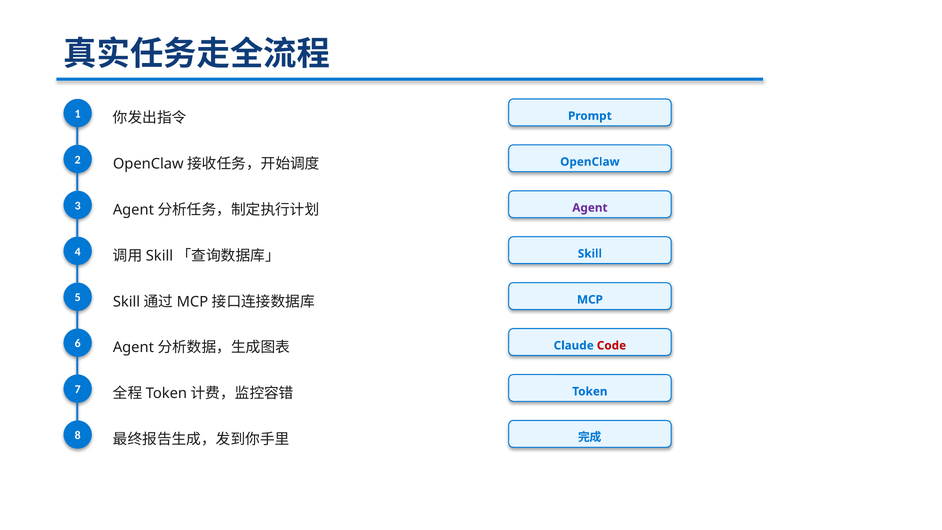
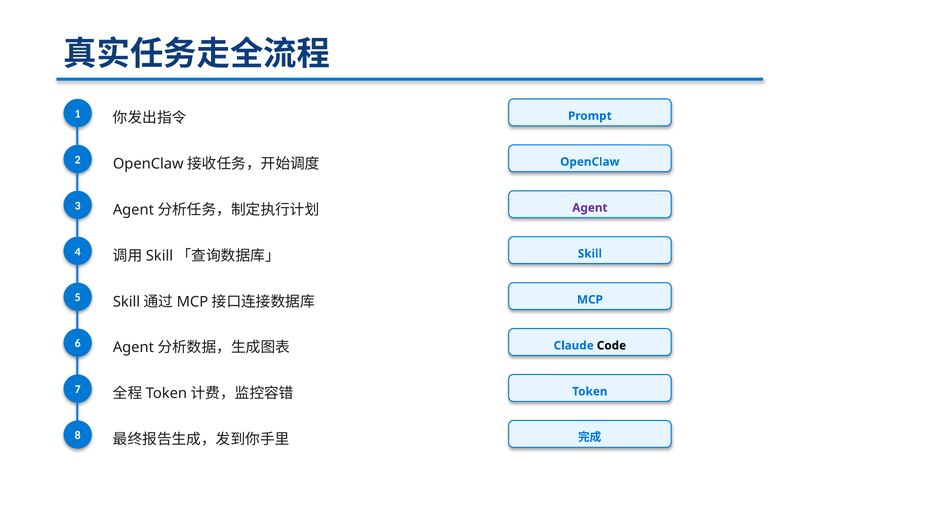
Code colour: red -> black (611, 346)
